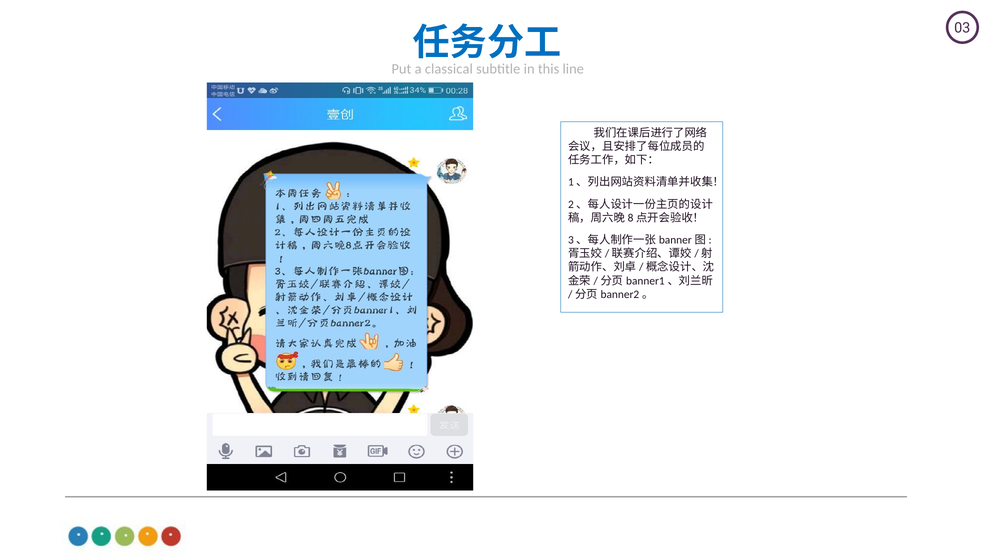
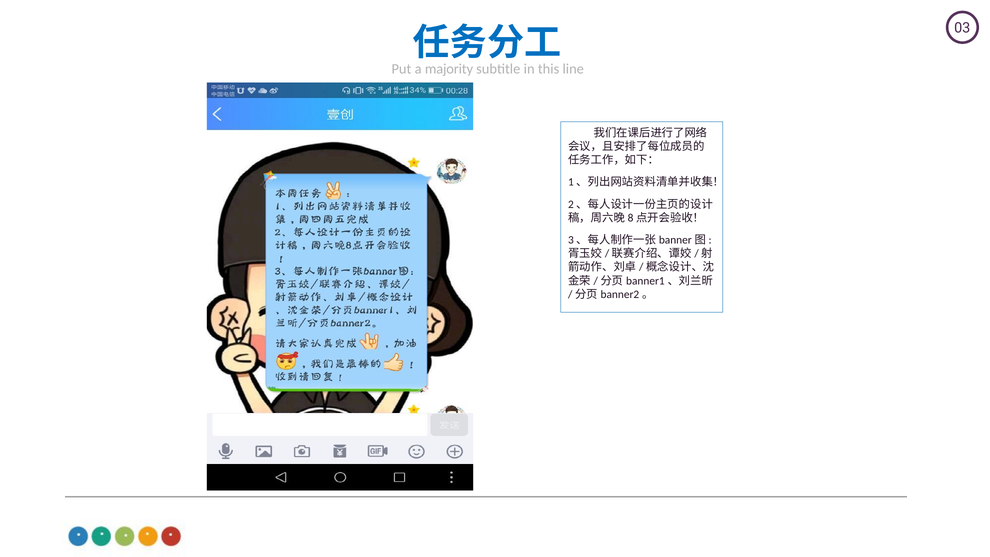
classical: classical -> majority (449, 69)
